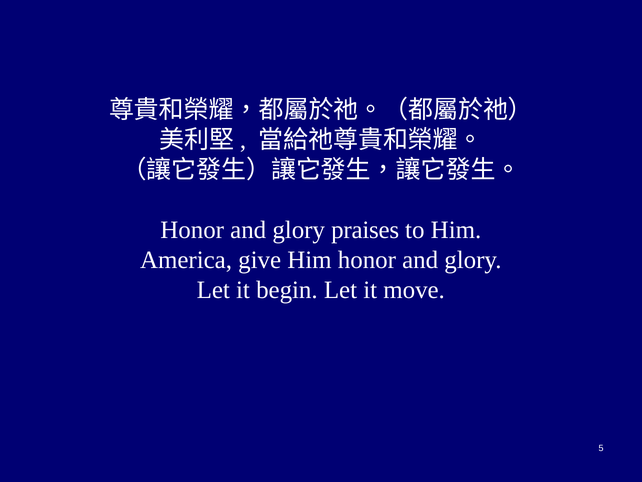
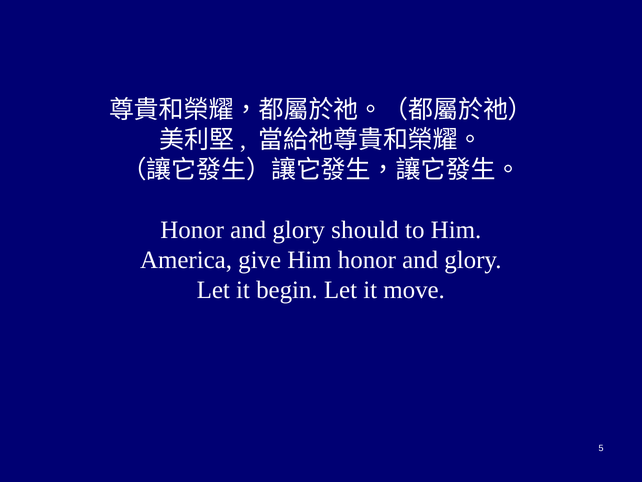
praises: praises -> should (365, 230)
